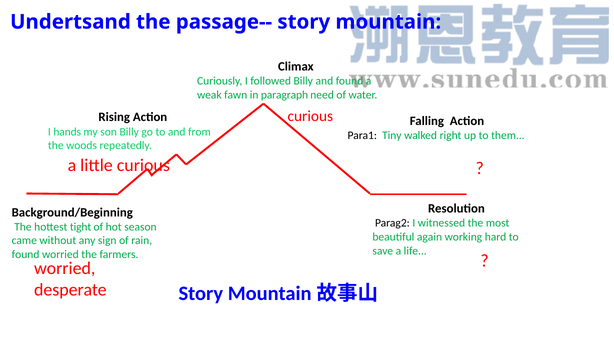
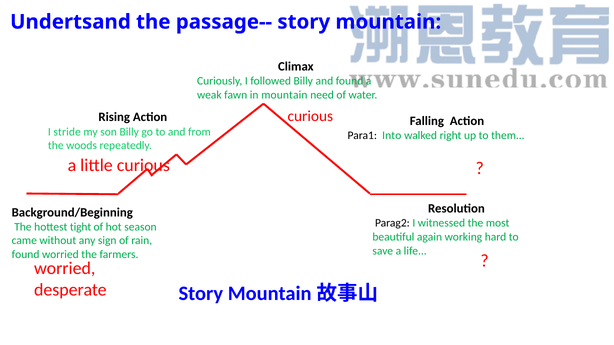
in paragraph: paragraph -> mountain (284, 95)
hands: hands -> stride (67, 132)
Tiny: Tiny -> Into (392, 136)
